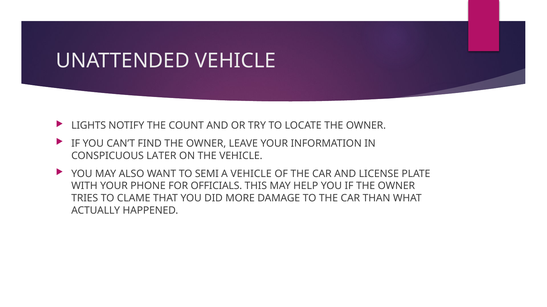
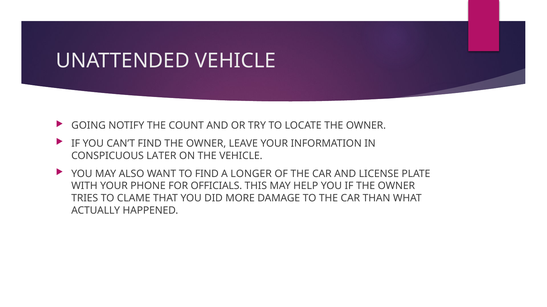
LIGHTS: LIGHTS -> GOING (89, 126)
TO SEMI: SEMI -> FIND (207, 174)
A VEHICLE: VEHICLE -> LONGER (251, 174)
